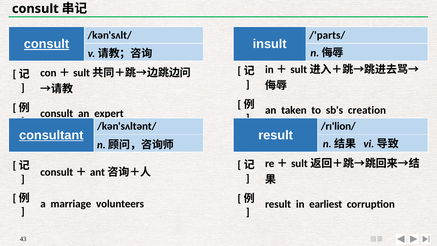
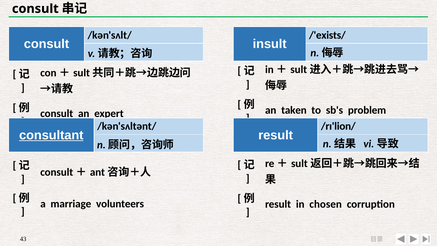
/'parts/: /'parts/ -> /'exists/ (327, 35)
consult underline: present -> none (46, 44)
creation: creation -> problem (367, 110)
earliest: earliest -> chosen (326, 204)
